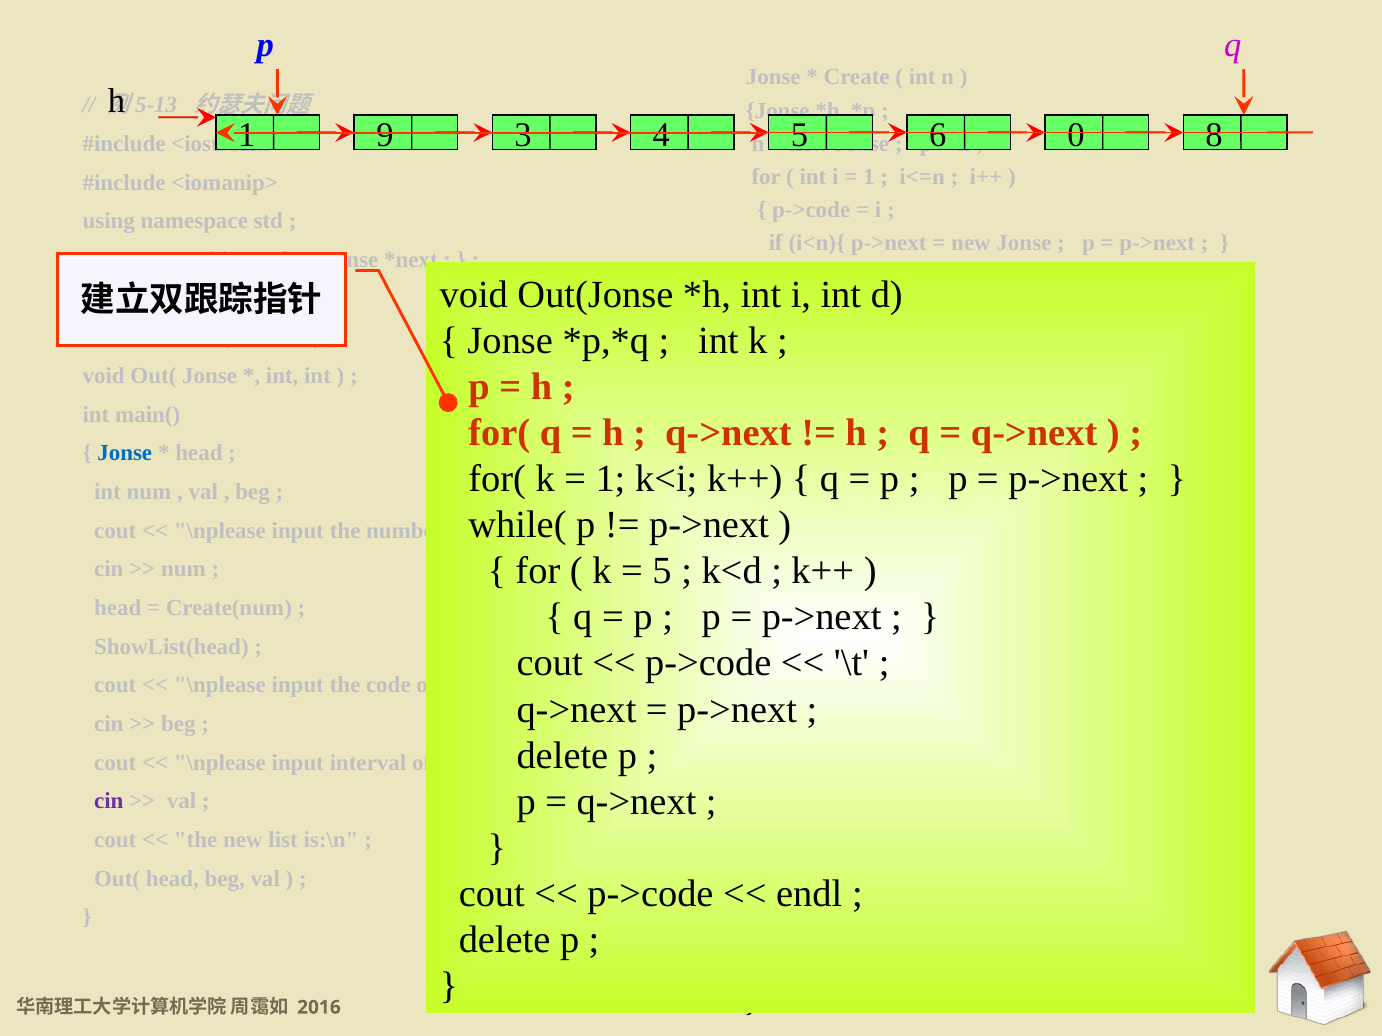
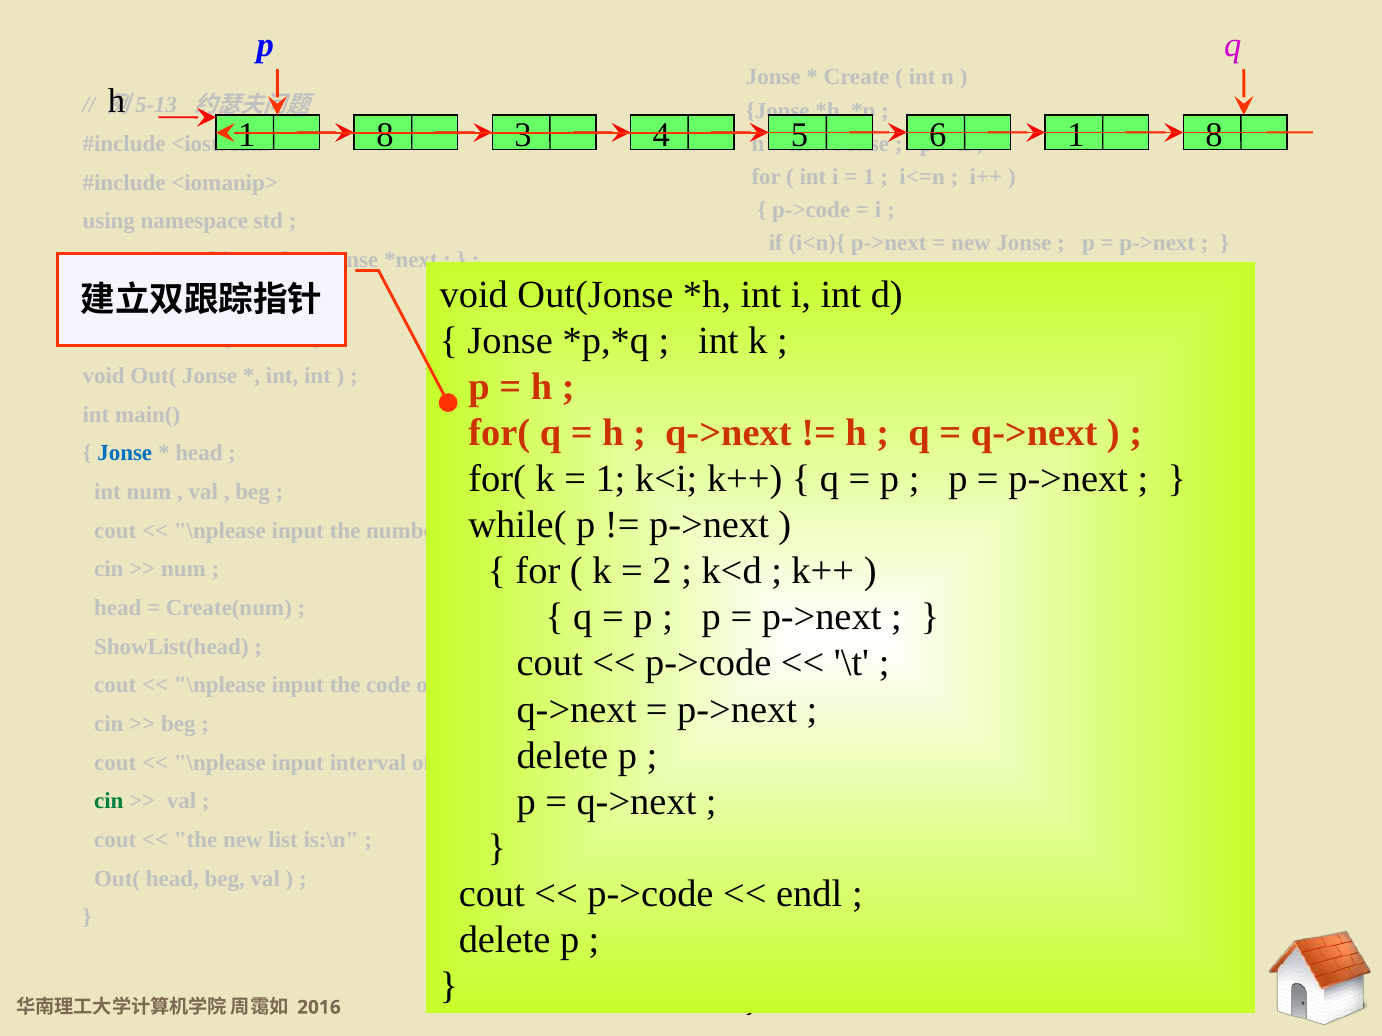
9: 9 -> 8 (385, 135)
0: 0 -> 1 (1076, 135)
5: 5 -> 2 (662, 571)
cin colour: purple -> green (109, 802)
